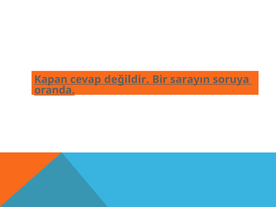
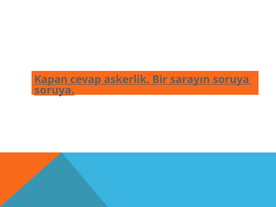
değildir: değildir -> askerlik (127, 79)
oranda: oranda -> soruya (54, 90)
